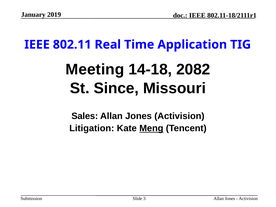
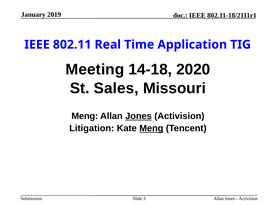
2082: 2082 -> 2020 (193, 69)
Since: Since -> Sales (116, 88)
Sales: Sales -> Meng (85, 116)
Jones underline: none -> present (139, 116)
